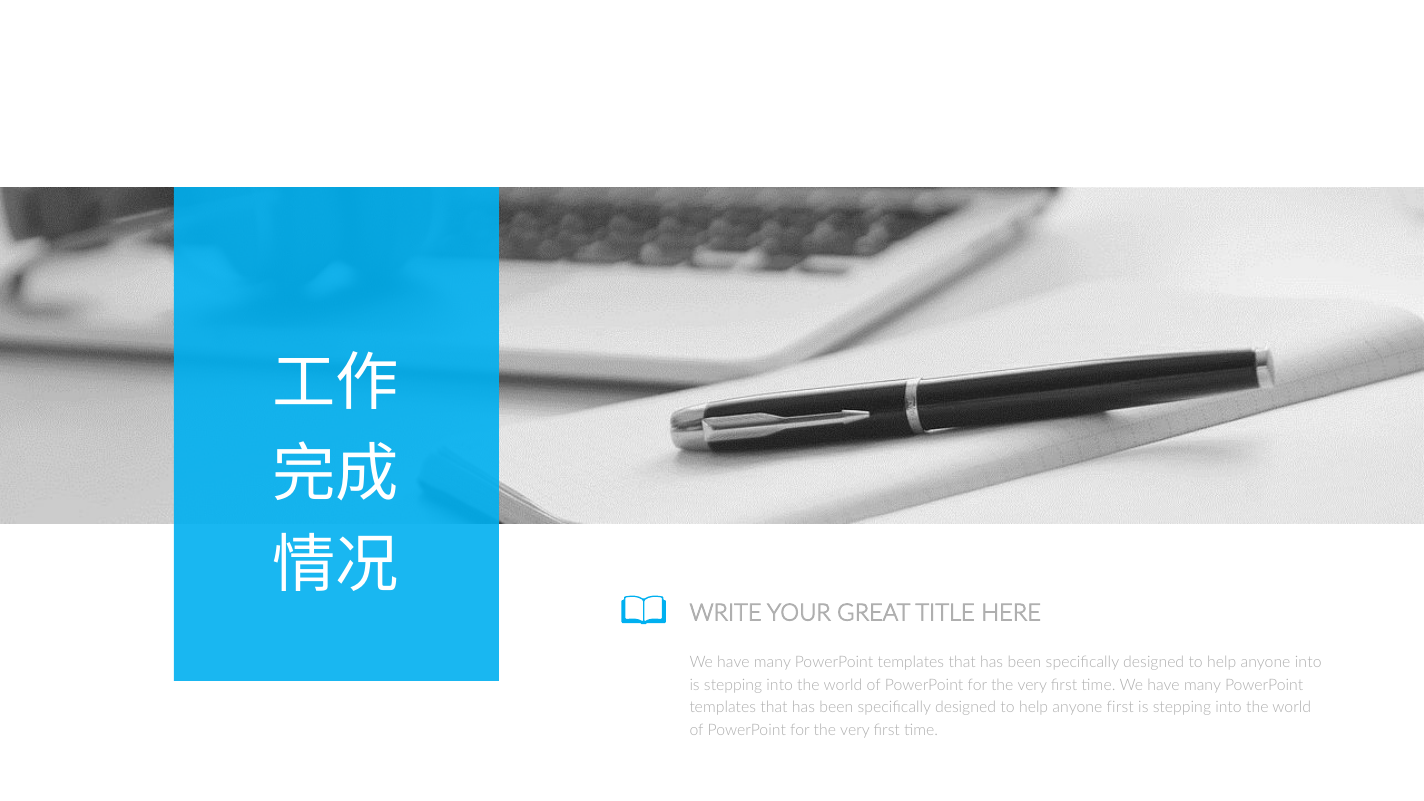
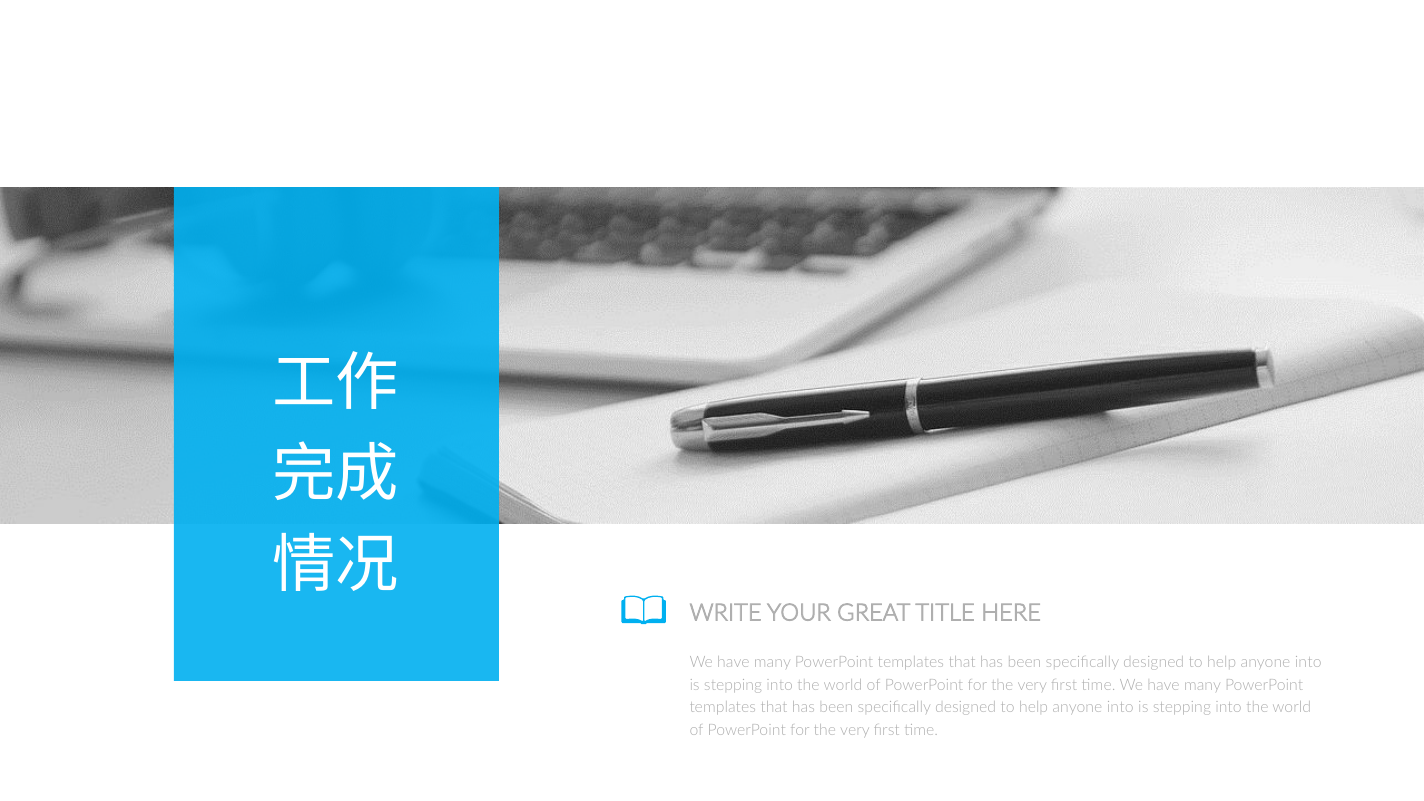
first: first -> into (1120, 708)
